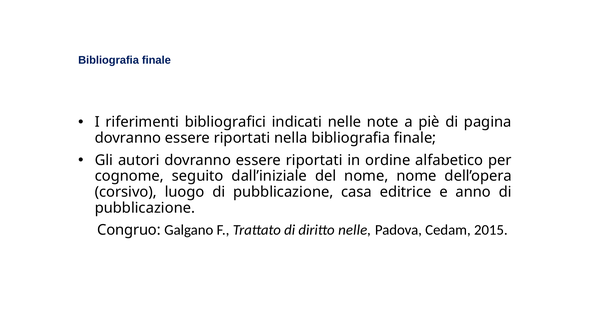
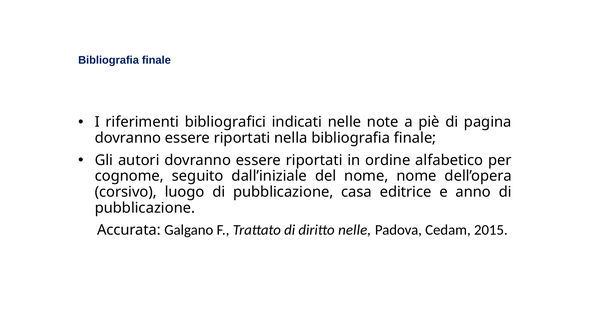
Congruo: Congruo -> Accurata (129, 230)
